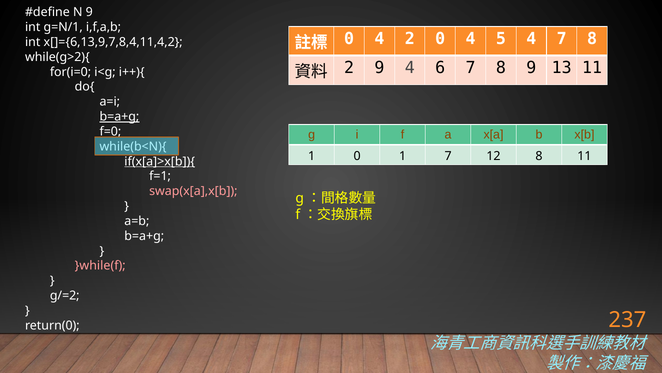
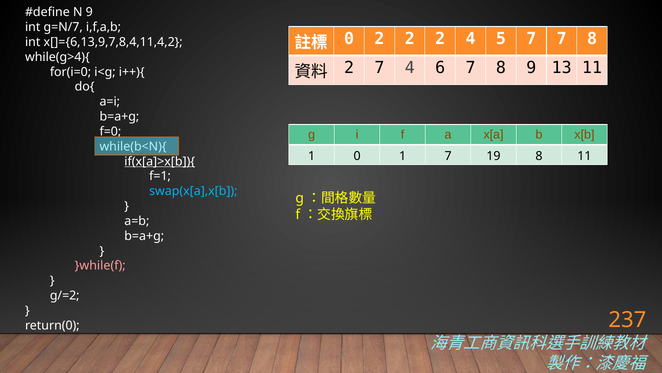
g=N/1: g=N/1 -> g=N/7 (63, 27)
4: 4 -> 2 (379, 39)
0: 0 -> 2 (440, 39)
5 4: 4 -> 7 (531, 39)
while(g>2){: while(g>2){ -> while(g>4){ (57, 57)
2 9: 9 -> 7 (379, 68)
b=a+g underline: present -> none (119, 116)
12: 12 -> 19 (494, 156)
swap(x[a],x[b colour: pink -> light blue (193, 191)
